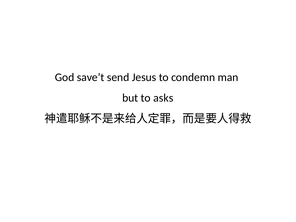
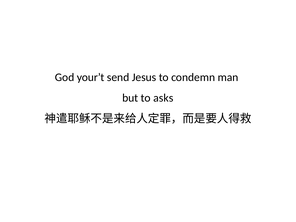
save’t: save’t -> your’t (91, 77)
